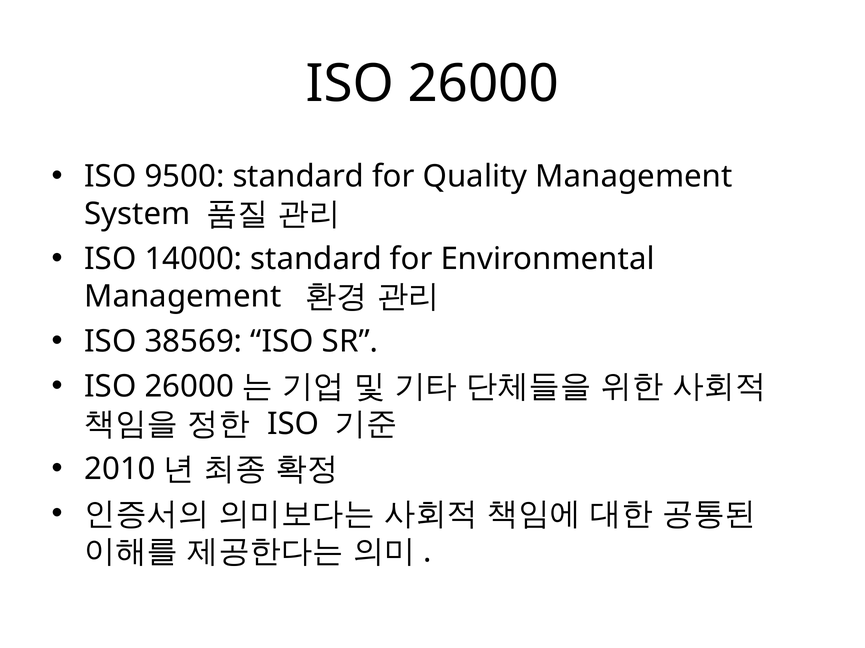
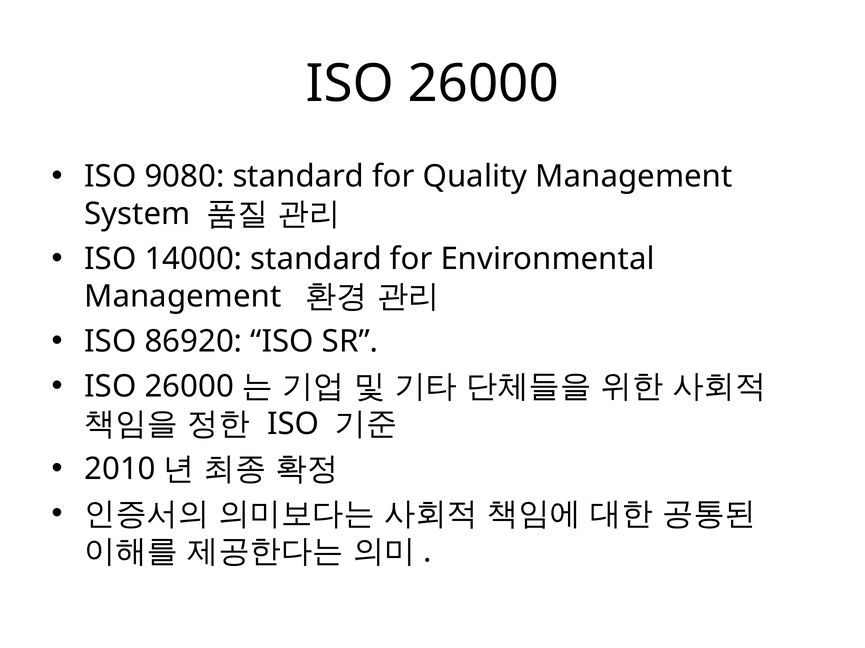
9500: 9500 -> 9080 (185, 177)
38569: 38569 -> 86920 (193, 342)
